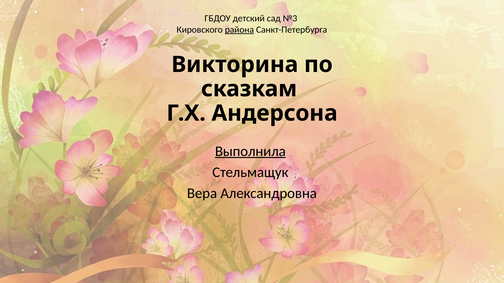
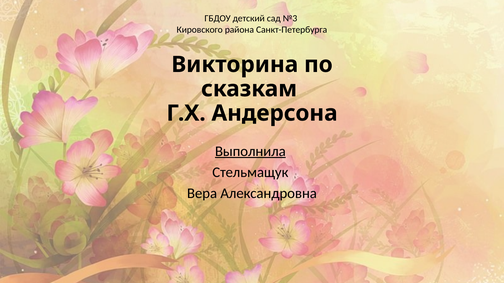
района underline: present -> none (239, 30)
